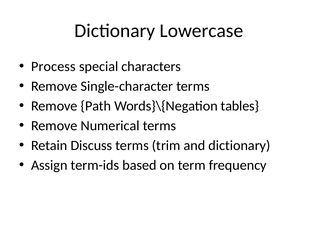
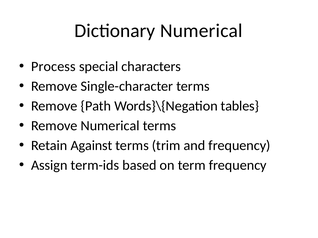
Dictionary Lowercase: Lowercase -> Numerical (201, 31)
Discuss: Discuss -> Against (91, 146)
and dictionary: dictionary -> frequency (239, 146)
